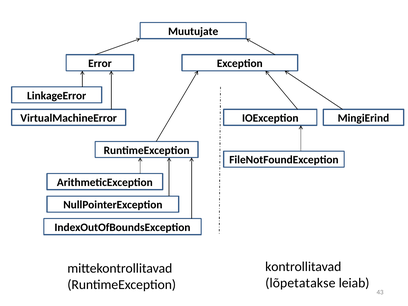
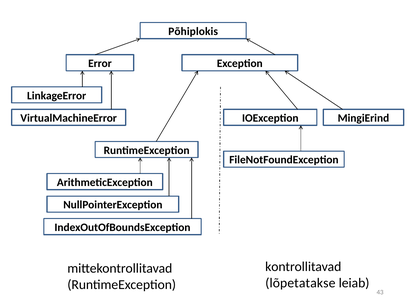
Muutujate: Muutujate -> Põhiplokis (193, 31)
